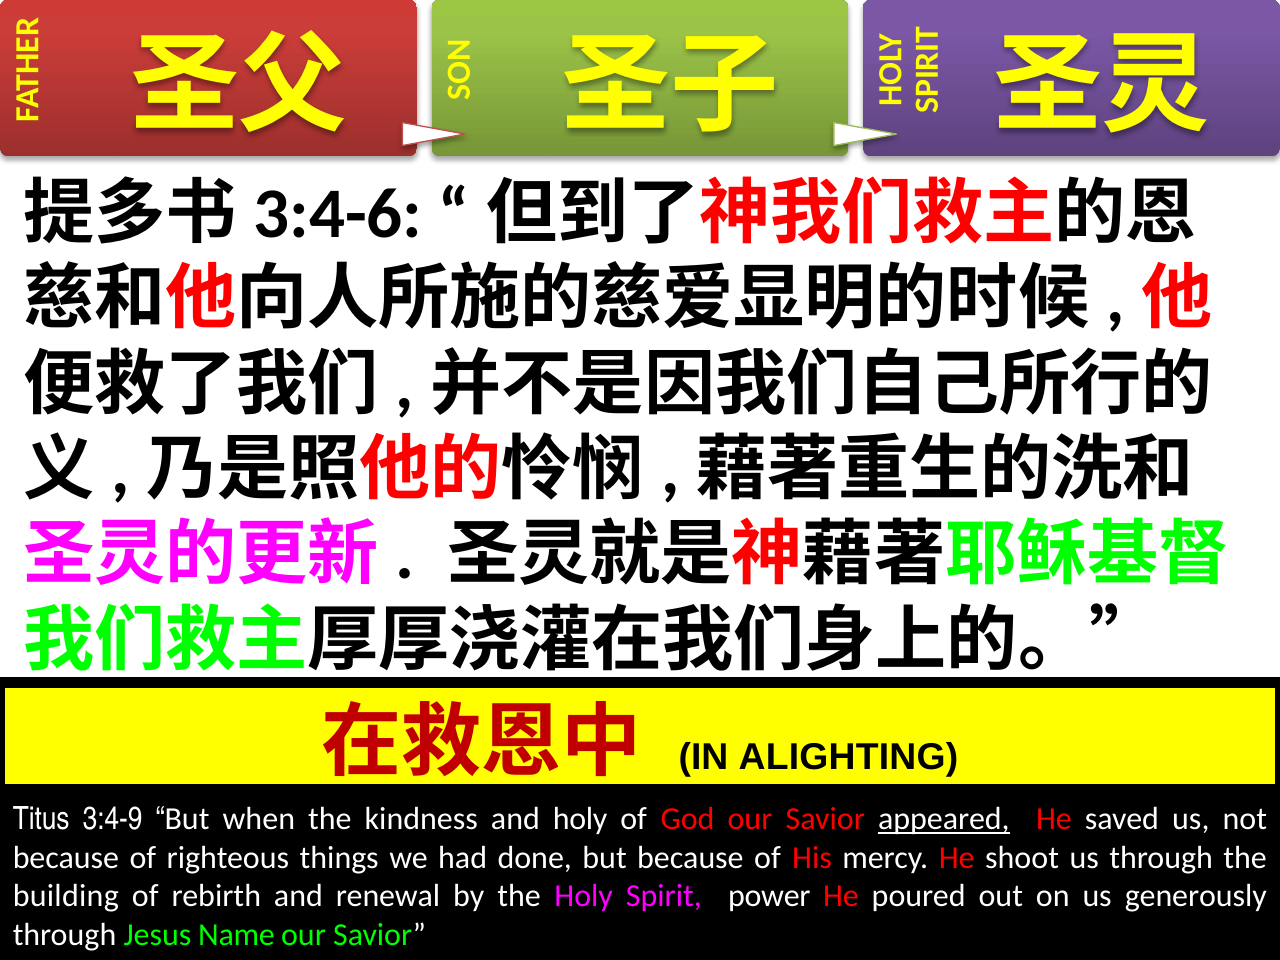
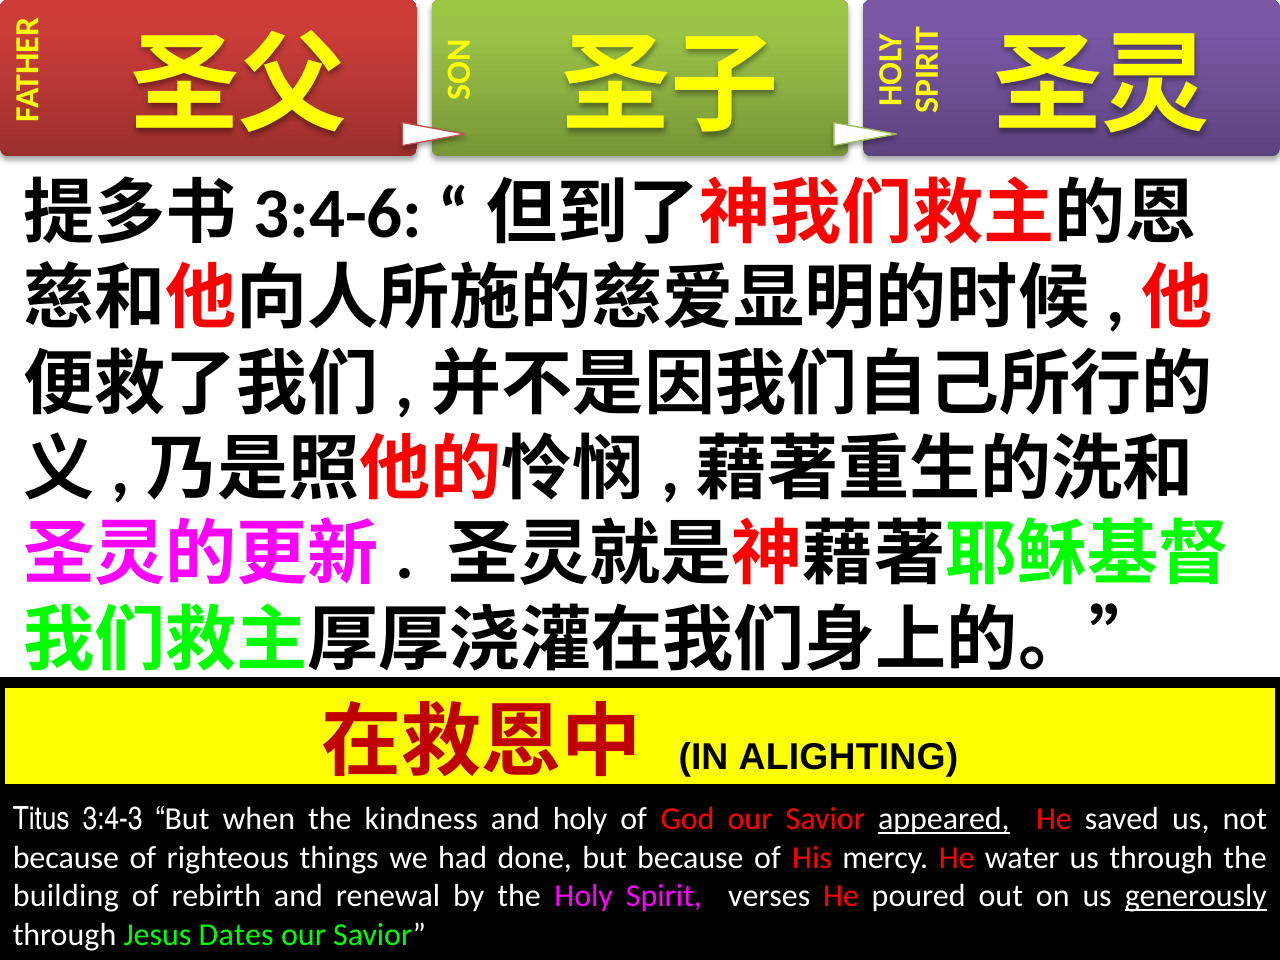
3:4-9: 3:4-9 -> 3:4-3 (113, 819)
shoot: shoot -> water (1022, 858)
power: power -> verses (769, 896)
generously underline: none -> present (1196, 896)
Name: Name -> Dates (236, 934)
